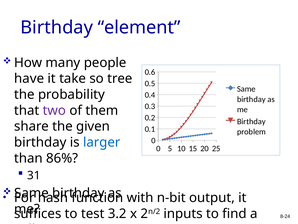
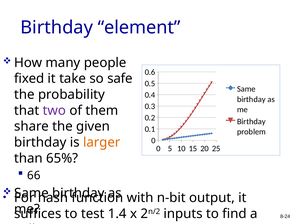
have: have -> fixed (29, 78)
tree: tree -> safe (120, 78)
larger colour: blue -> orange (102, 142)
86%: 86% -> 65% (62, 158)
31: 31 -> 66 (34, 175)
3.2: 3.2 -> 1.4 (117, 213)
